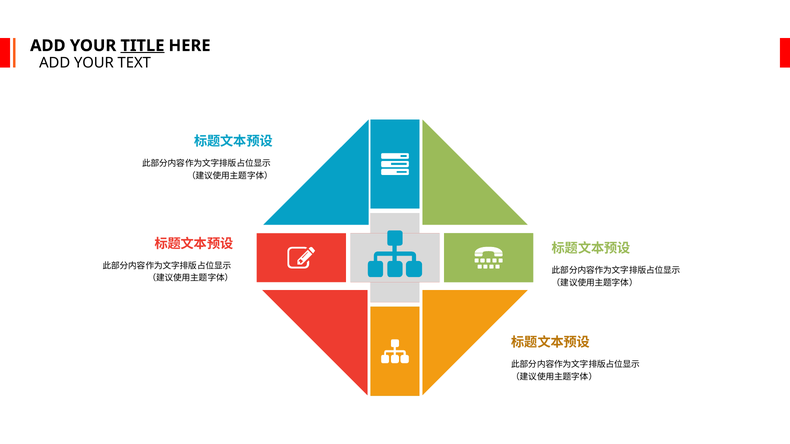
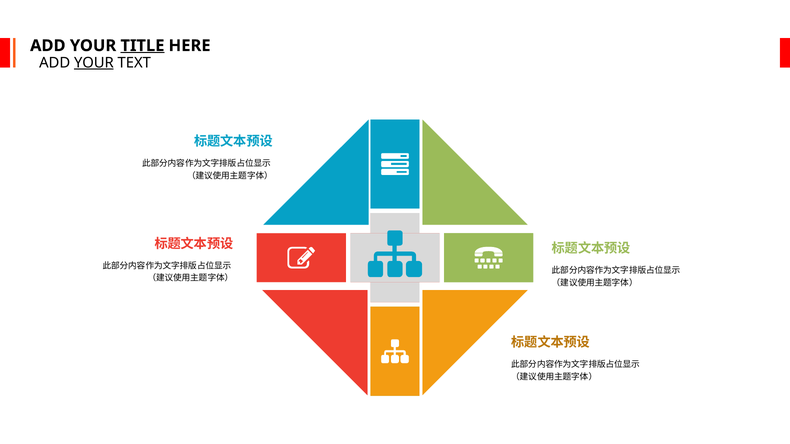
YOUR underline: none -> present (94, 63)
